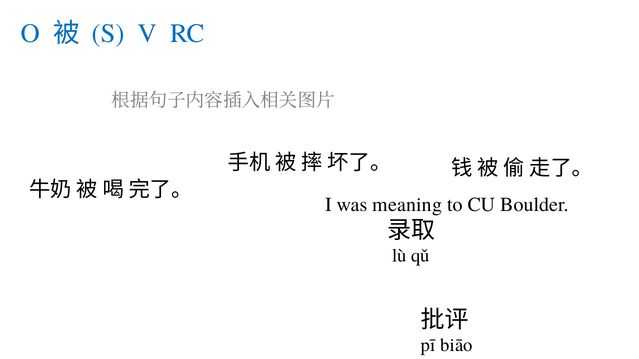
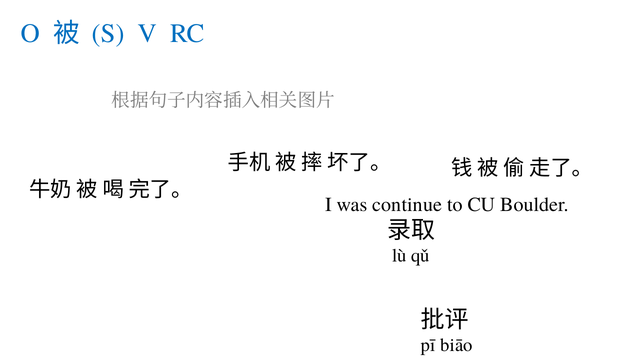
meaning: meaning -> continue (407, 205)
